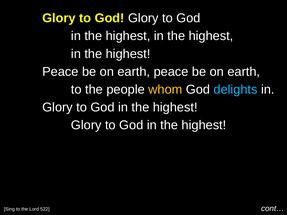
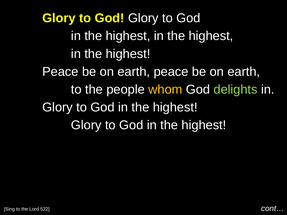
delights colour: light blue -> light green (236, 90)
